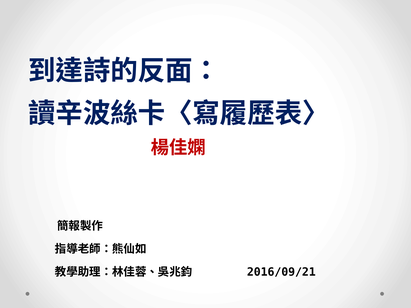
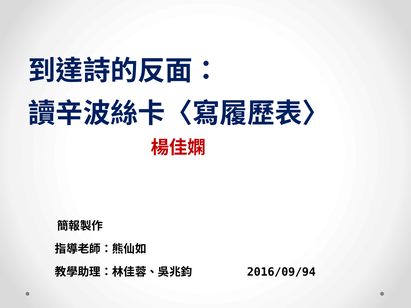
2016/09/21: 2016/09/21 -> 2016/09/94 (281, 272)
